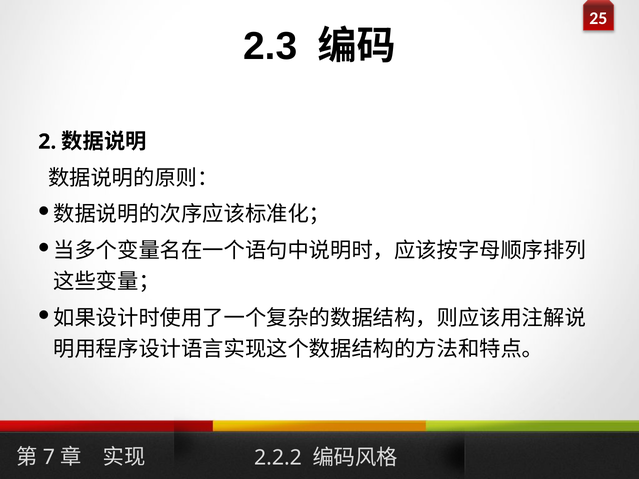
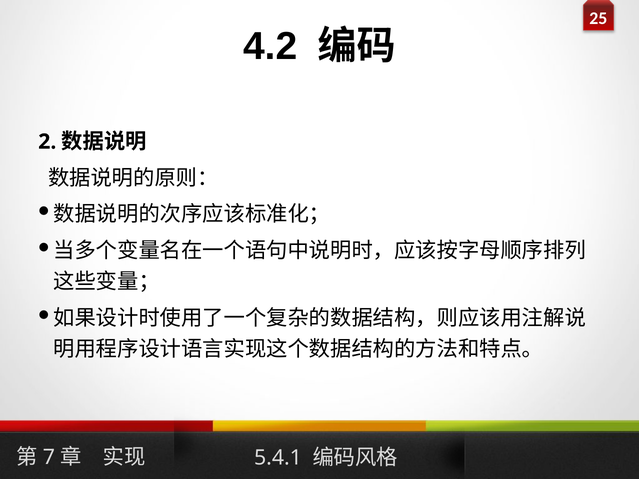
2.3: 2.3 -> 4.2 (270, 46)
2.2.2: 2.2.2 -> 5.4.1 (278, 458)
